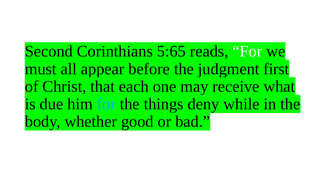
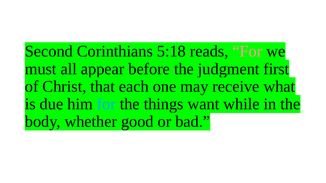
5:65: 5:65 -> 5:18 (171, 51)
For colour: white -> pink (247, 51)
deny: deny -> want (203, 104)
